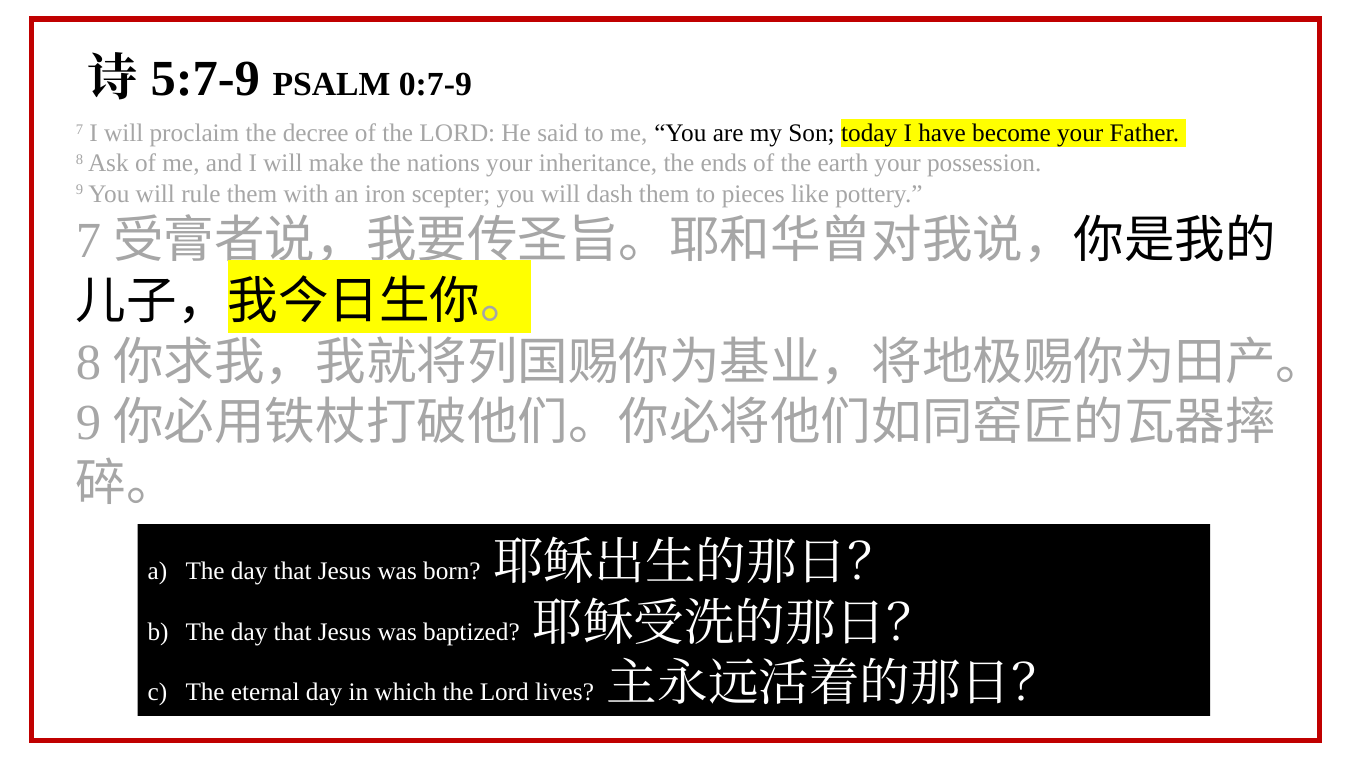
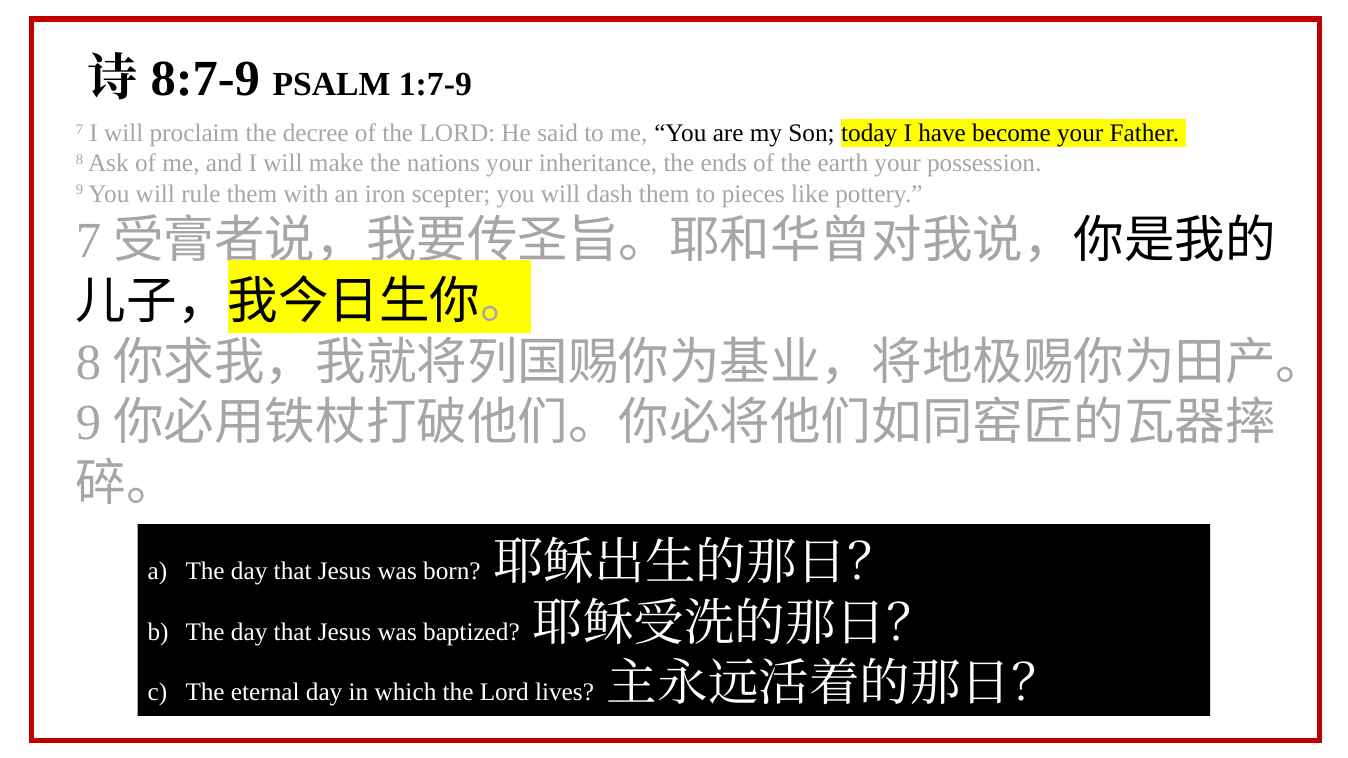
5:7-9: 5:7-9 -> 8:7-9 (205, 79)
0:7-9: 0:7-9 -> 1:7-9 (435, 84)
